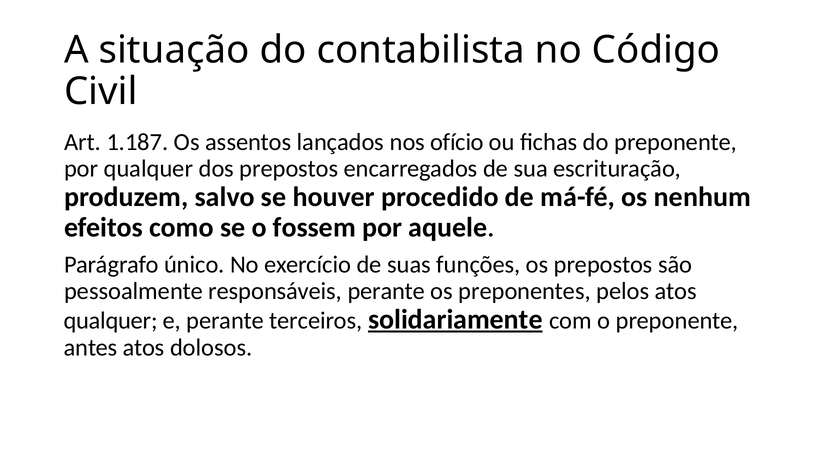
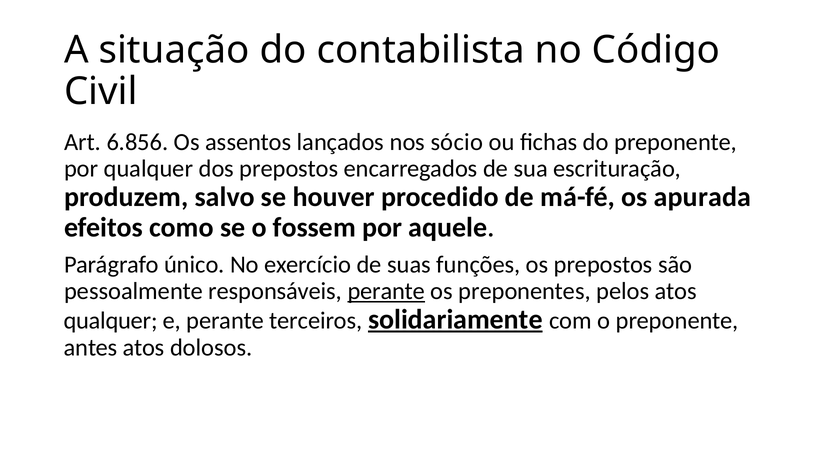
1.187: 1.187 -> 6.856 (137, 142)
ofício: ofício -> sócio (457, 142)
nenhum: nenhum -> apurada (702, 197)
perante underline: none -> present (386, 291)
